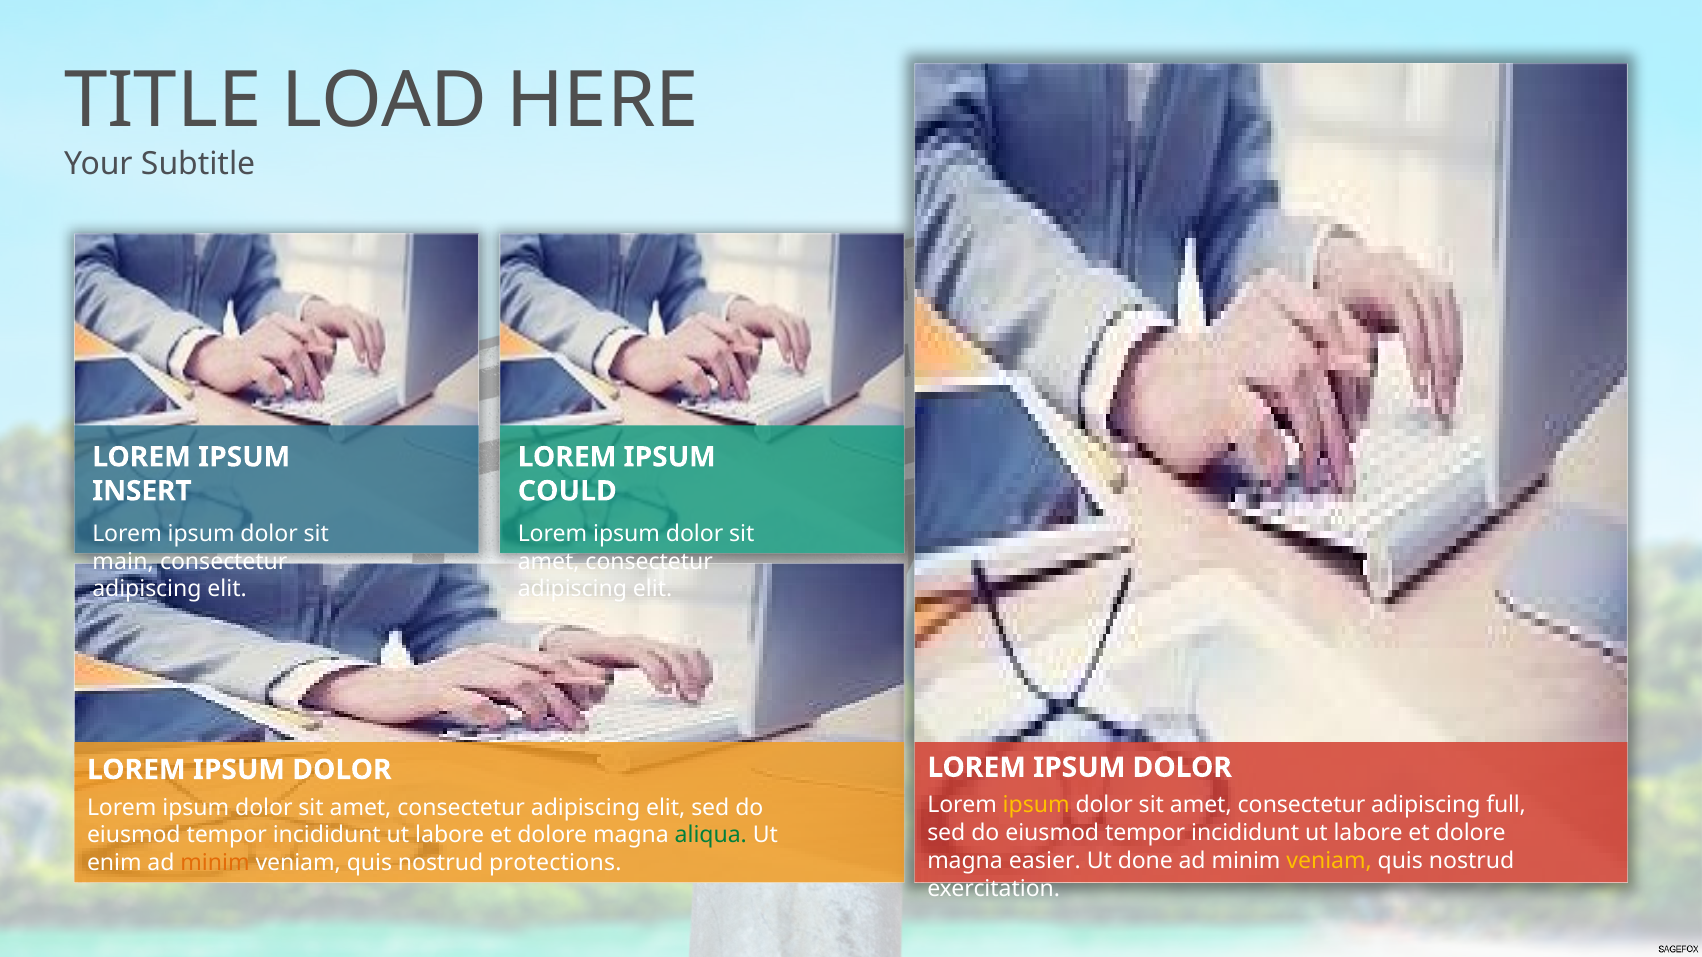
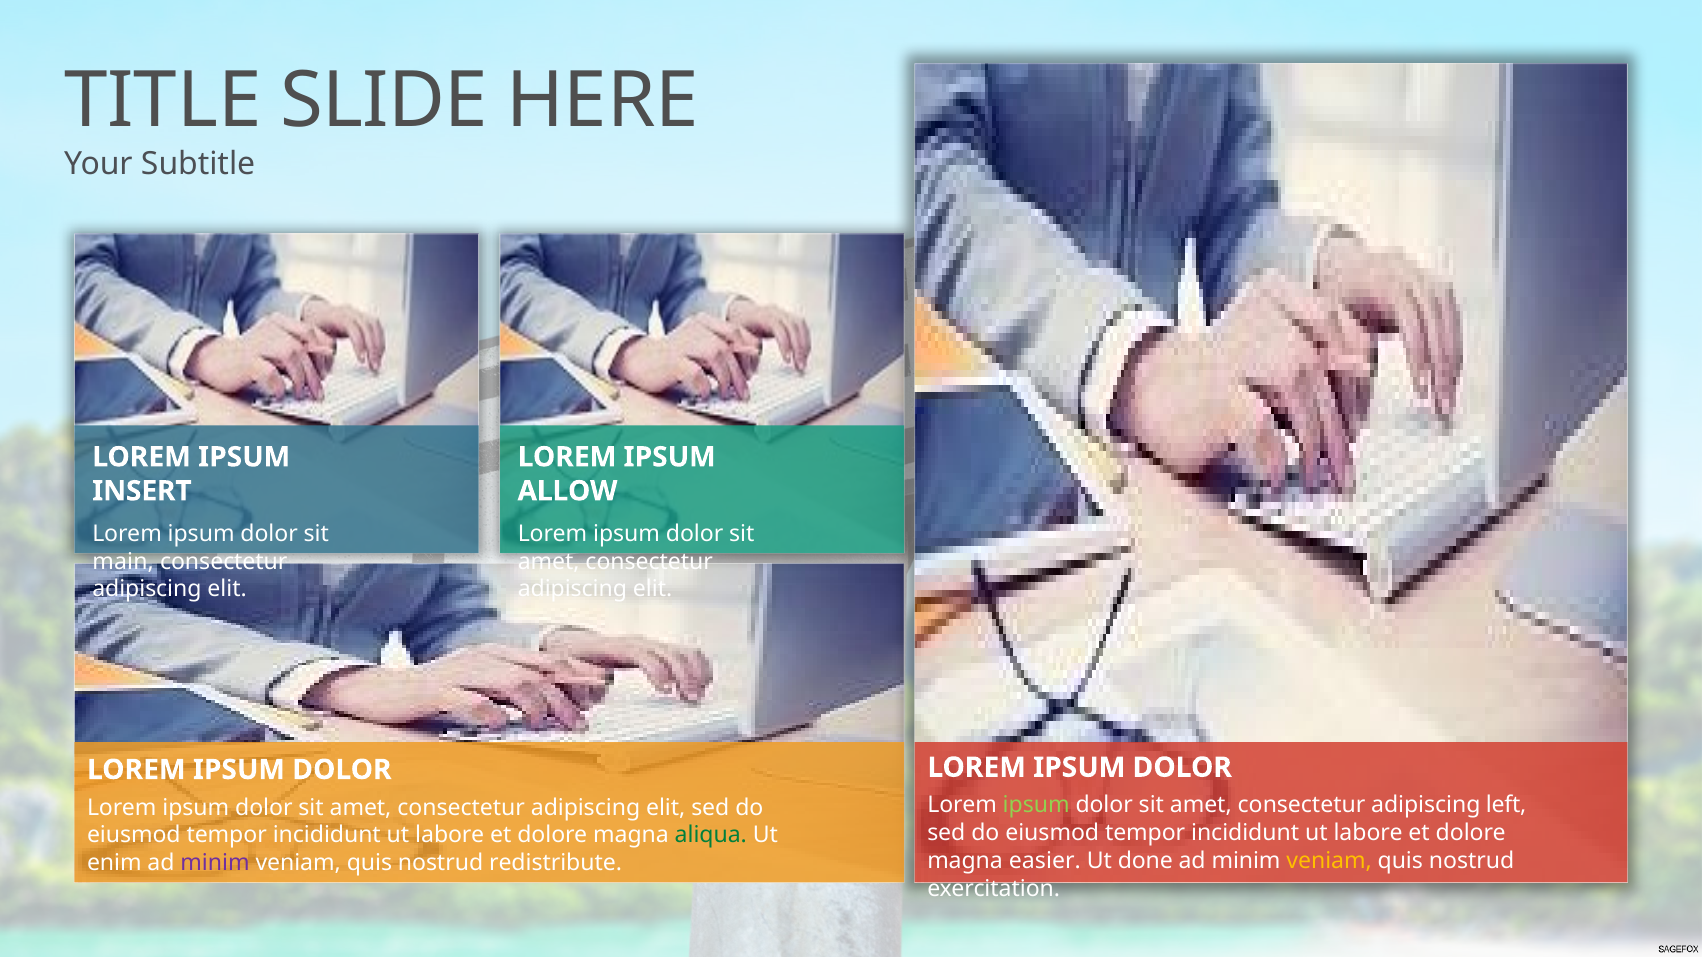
LOAD: LOAD -> SLIDE (384, 101)
COULD: COULD -> ALLOW (567, 491)
ipsum colour: yellow -> light green (1036, 806)
full: full -> left (1506, 806)
minim colour: orange -> purple (215, 863)
protections: protections -> redistribute (556, 863)
